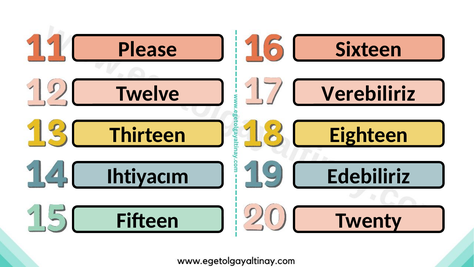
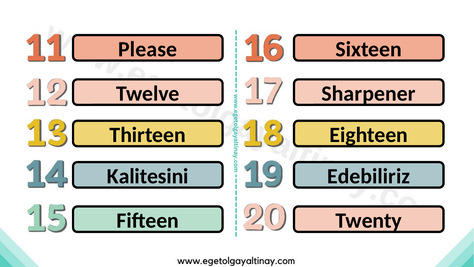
Verebiliriz: Verebiliriz -> Sharpener (369, 94)
Ihtiyacım: Ihtiyacım -> Kalitesini (148, 176)
